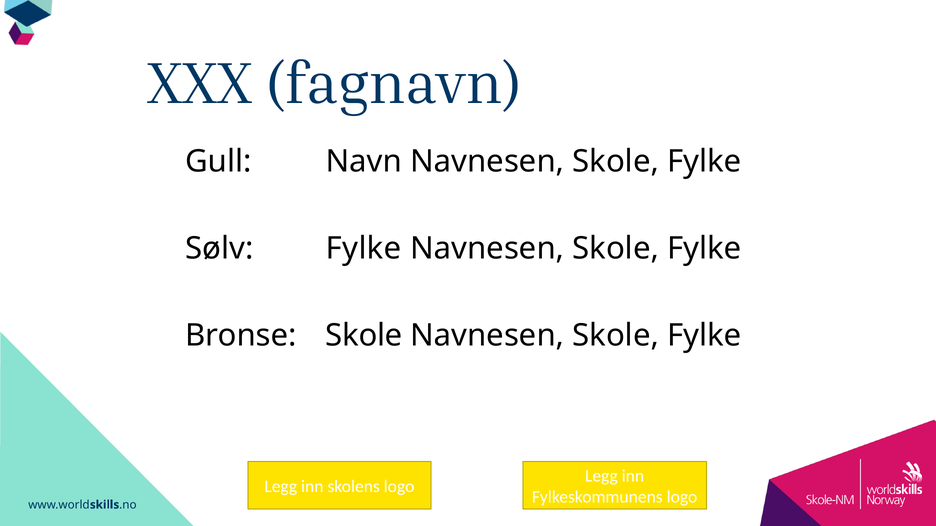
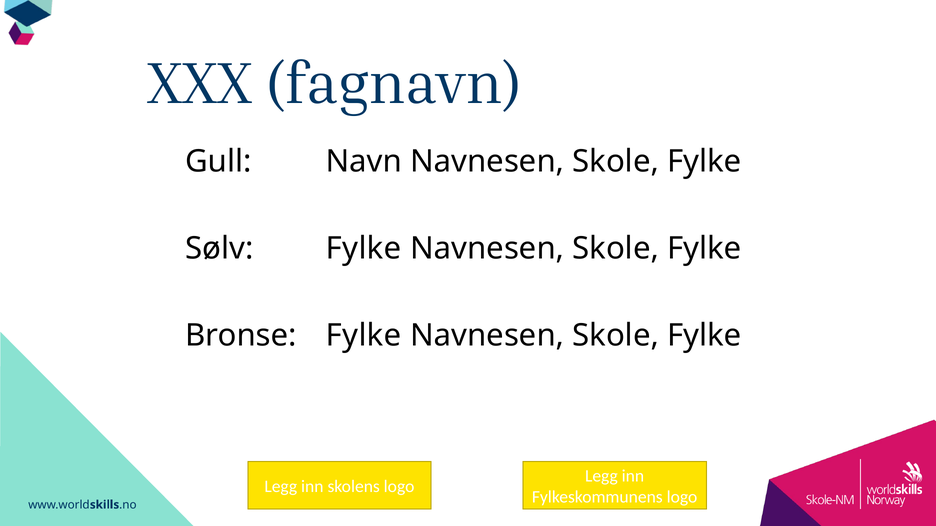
Bronse Skole: Skole -> Fylke (364, 336)
